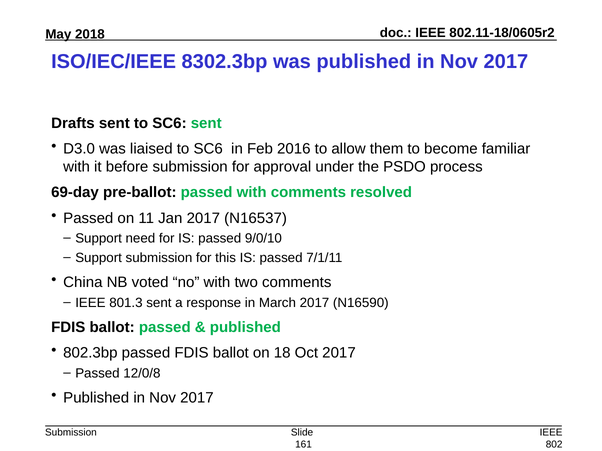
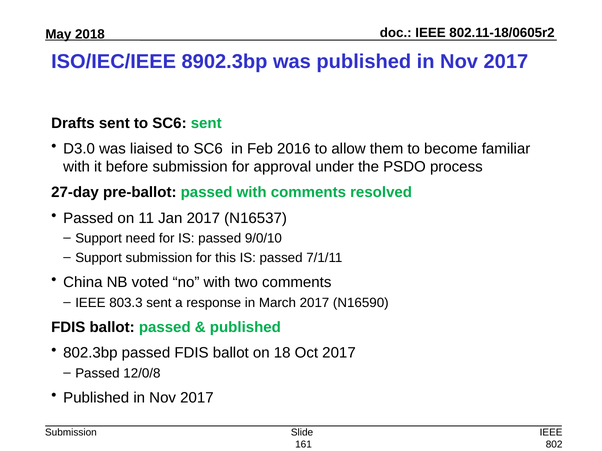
8302.3bp: 8302.3bp -> 8902.3bp (225, 62)
69-day: 69-day -> 27-day (75, 193)
801.3: 801.3 -> 803.3 (126, 303)
